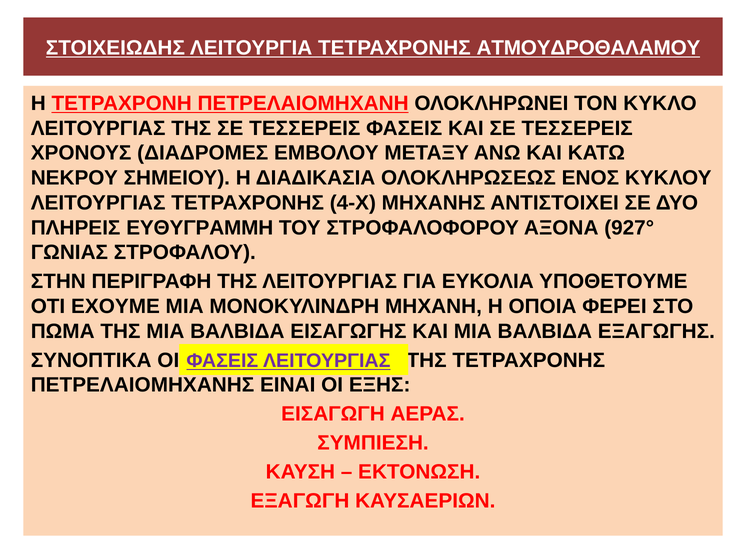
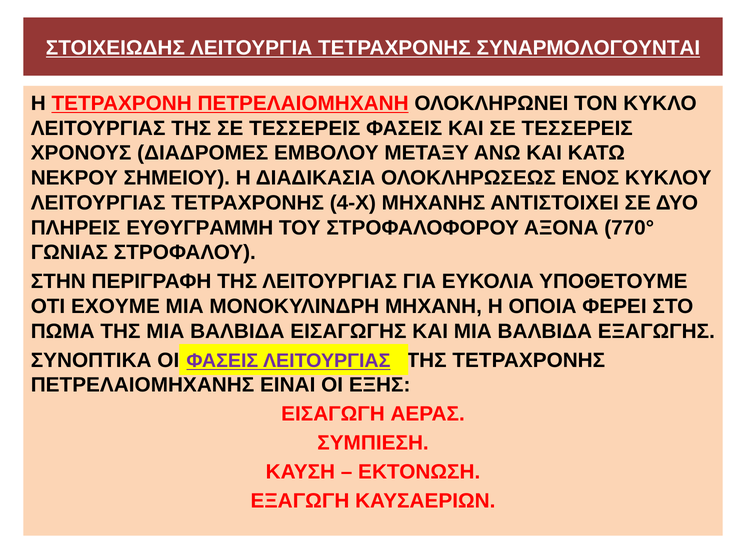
ΑΤΜΟΥΔΡΟΘΑΛΑΜΟΥ: ΑΤΜΟΥΔΡΟΘΑΛΑΜΟΥ -> ΣΥΝΑΡΜΟΛΟΓΟΥΝΤΑΙ (588, 48)
927°: 927° -> 770° (629, 228)
